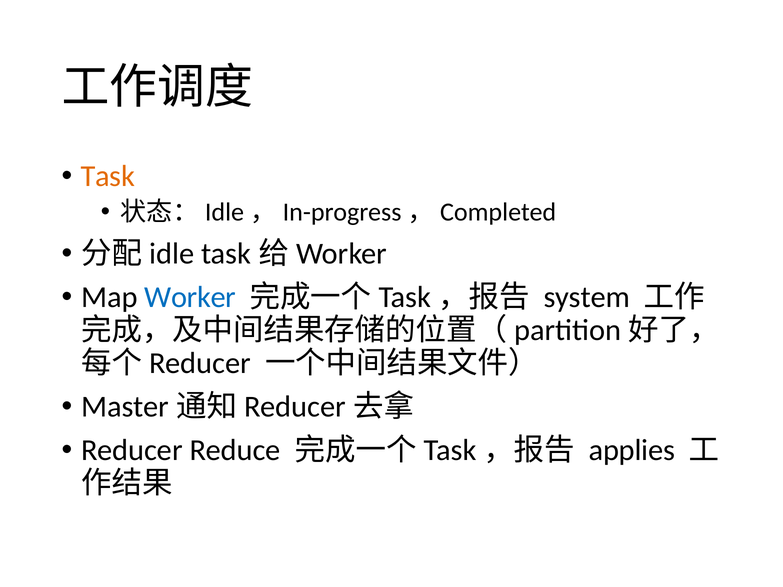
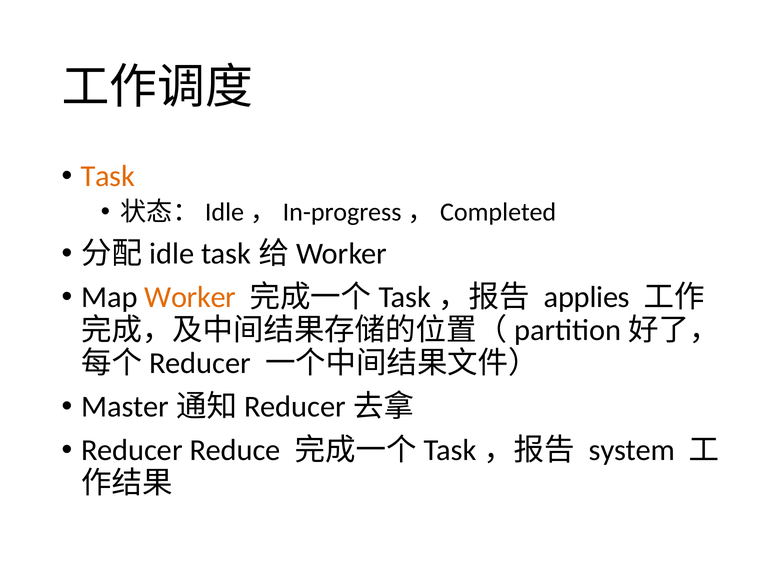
Worker colour: blue -> orange (190, 297)
system: system -> applies (587, 297)
applies: applies -> system (632, 451)
